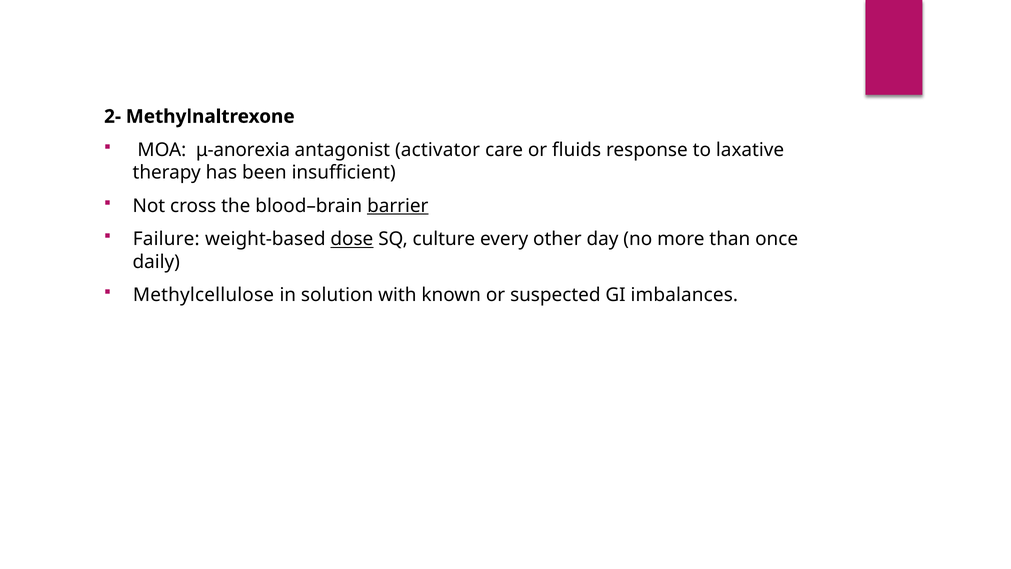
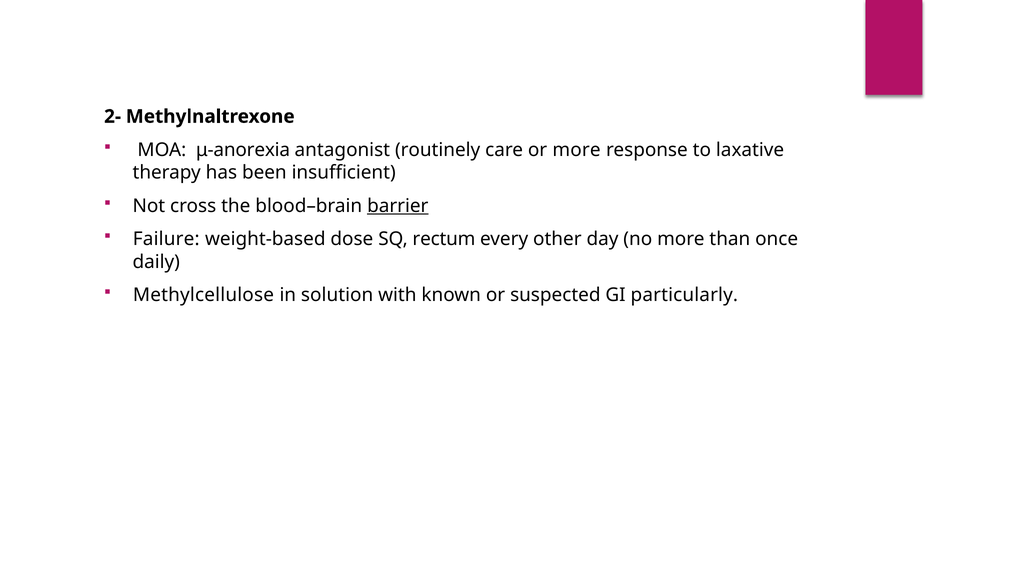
activator: activator -> routinely (438, 150)
or fluids: fluids -> more (577, 150)
dose underline: present -> none (352, 239)
culture: culture -> rectum (444, 239)
imbalances: imbalances -> particularly (684, 295)
